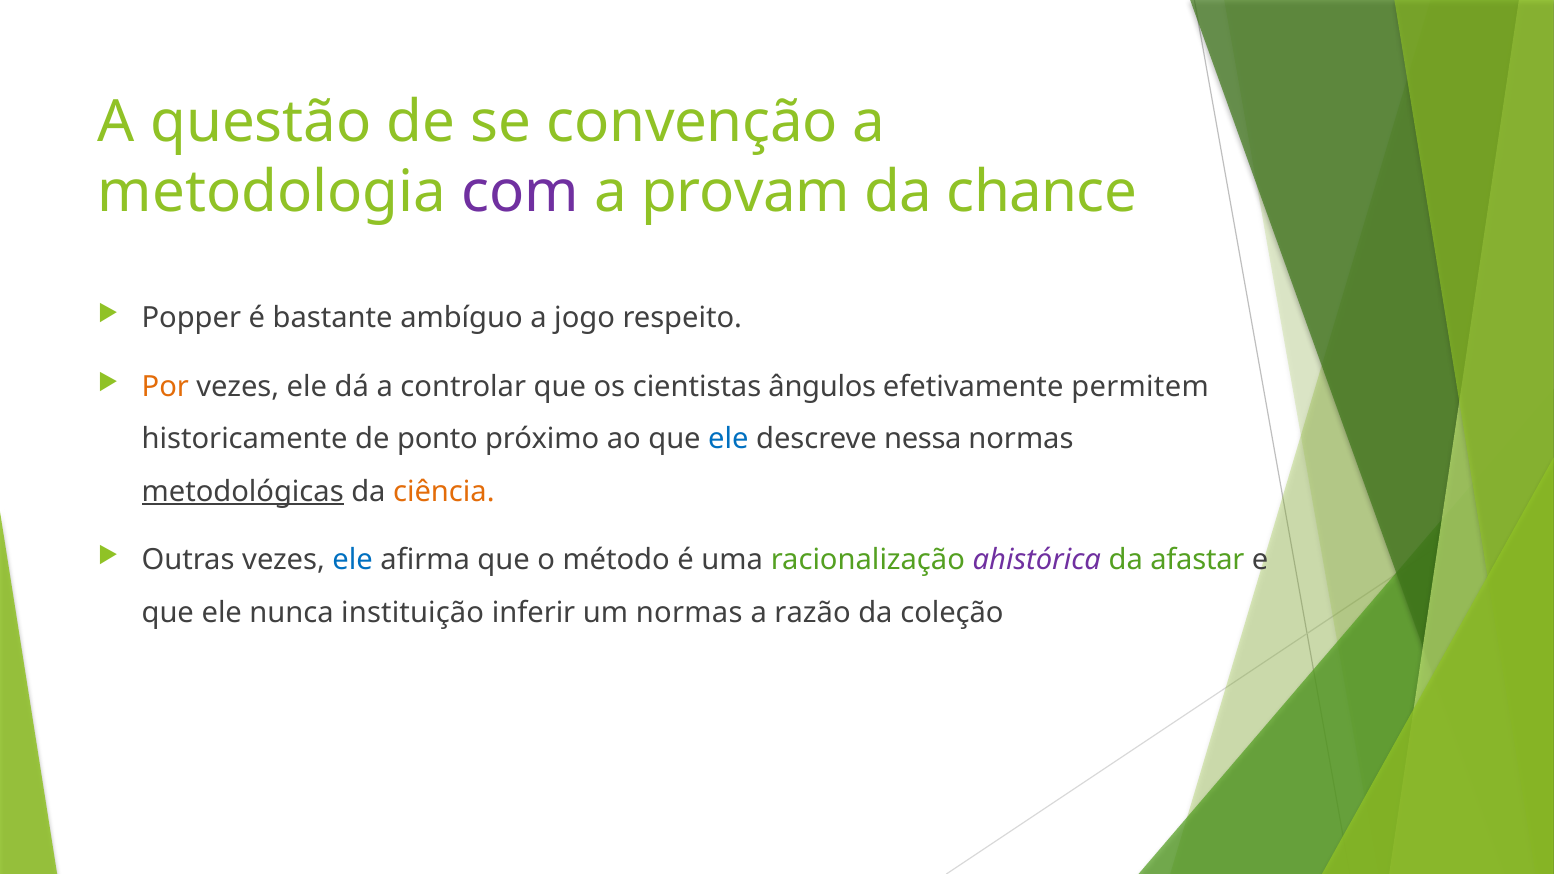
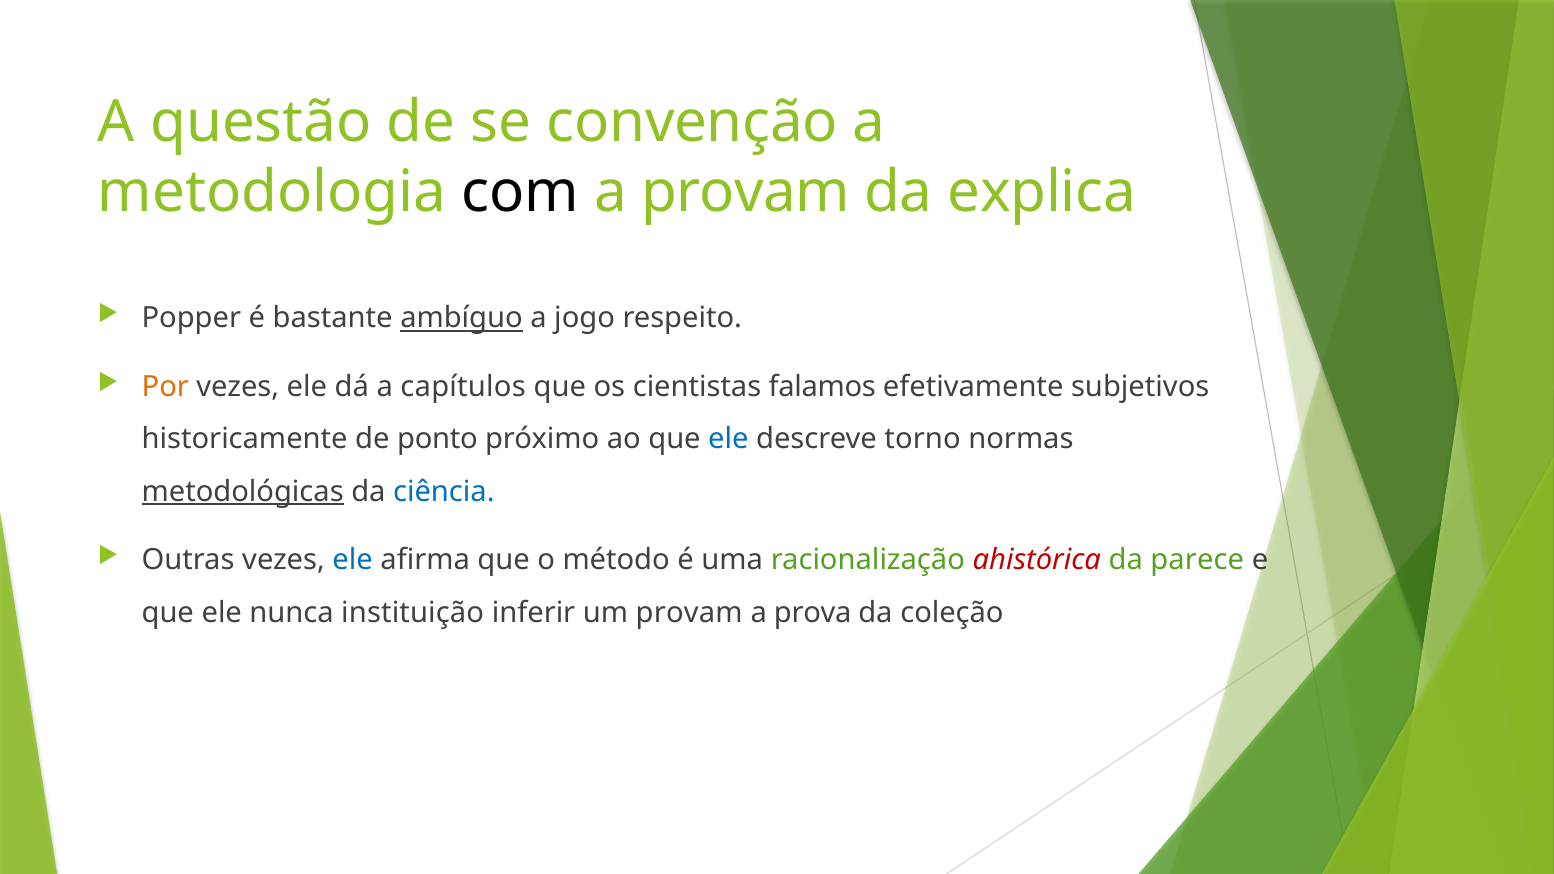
com colour: purple -> black (520, 192)
chance: chance -> explica (1042, 192)
ambíguo underline: none -> present (462, 318)
controlar: controlar -> capítulos (463, 387)
ângulos: ângulos -> falamos (822, 387)
permitem: permitem -> subjetivos (1140, 387)
nessa: nessa -> torno (923, 439)
ciência colour: orange -> blue (444, 492)
ahistórica colour: purple -> red (1037, 560)
afastar: afastar -> parece (1197, 560)
um normas: normas -> provam (689, 613)
razão: razão -> prova (813, 613)
